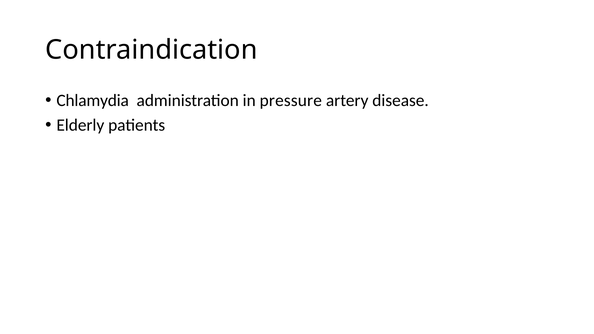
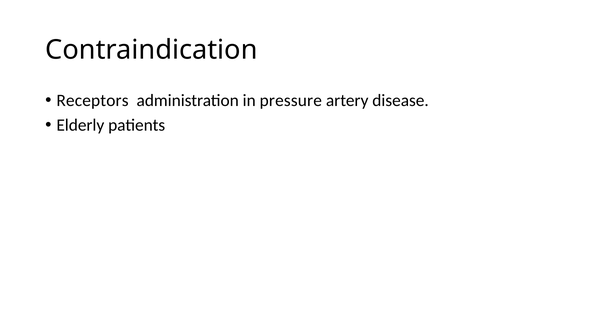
Chlamydia: Chlamydia -> Receptors (92, 100)
